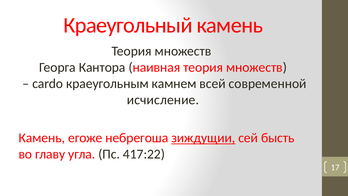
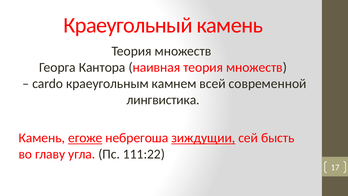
исчисление: исчисление -> лингвистика (163, 100)
егоже underline: none -> present (85, 138)
417:22: 417:22 -> 111:22 (144, 154)
